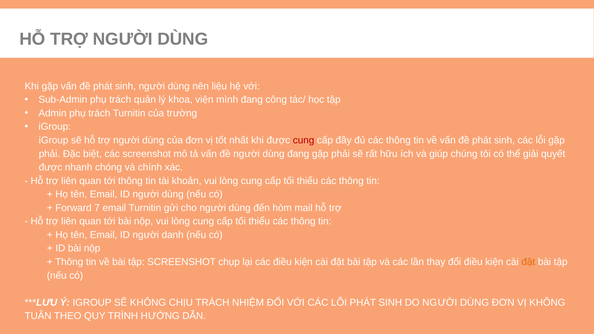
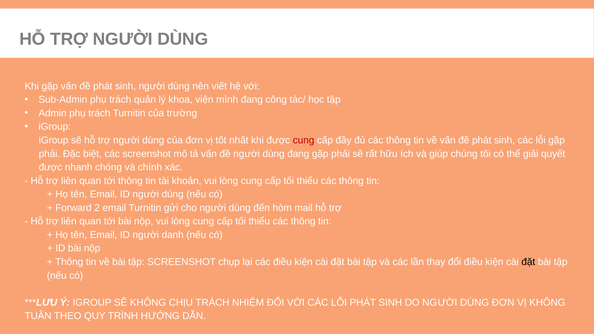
liệu: liệu -> viết (219, 86)
7: 7 -> 2 (97, 208)
đặt colour: orange -> black (528, 262)
